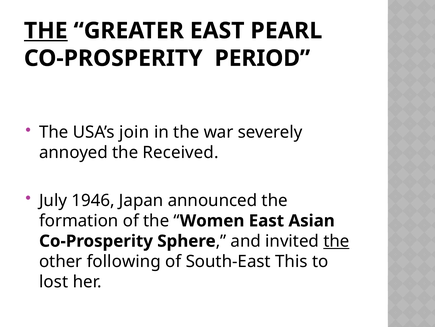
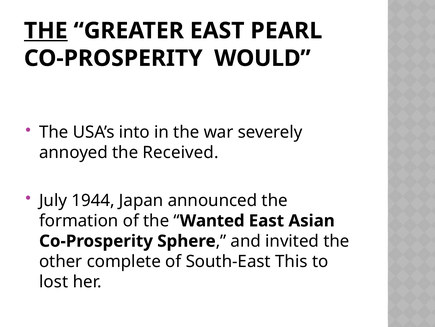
PERIOD: PERIOD -> WOULD (262, 58)
join: join -> into (134, 132)
1946: 1946 -> 1944 (93, 200)
Women: Women -> Wanted (212, 220)
the underline: present -> none (336, 241)
following: following -> complete (124, 261)
